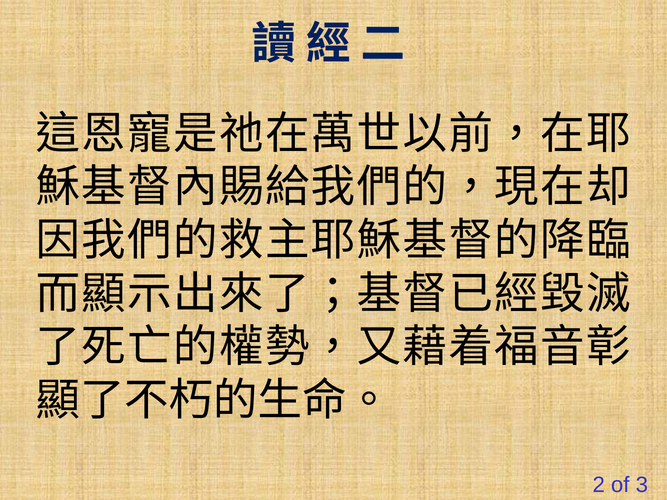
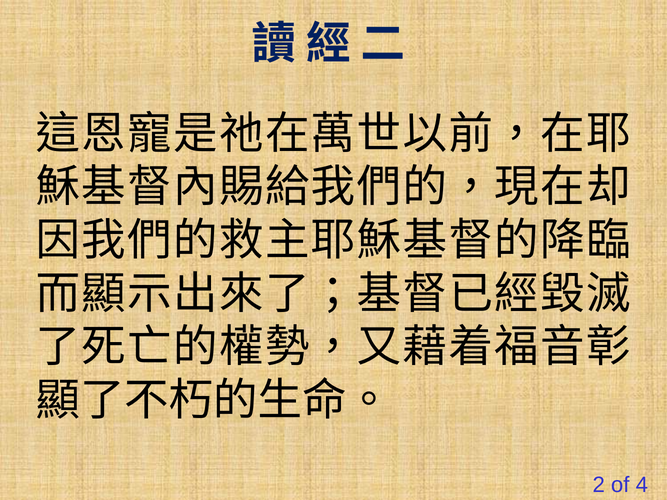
3: 3 -> 4 (642, 485)
